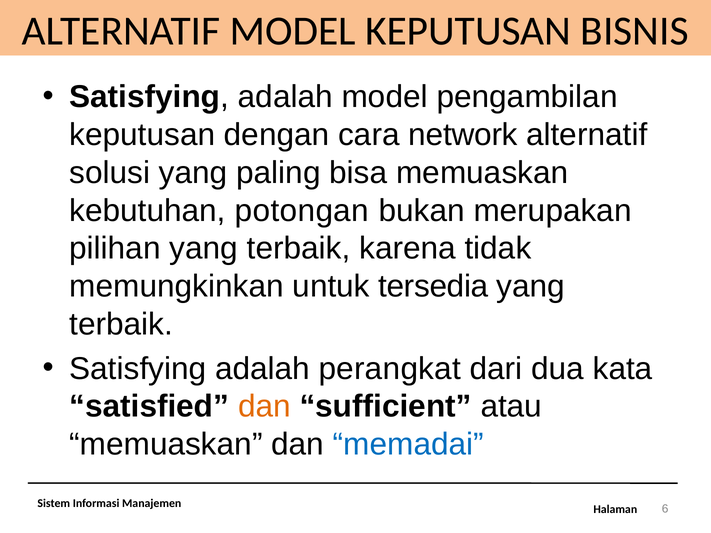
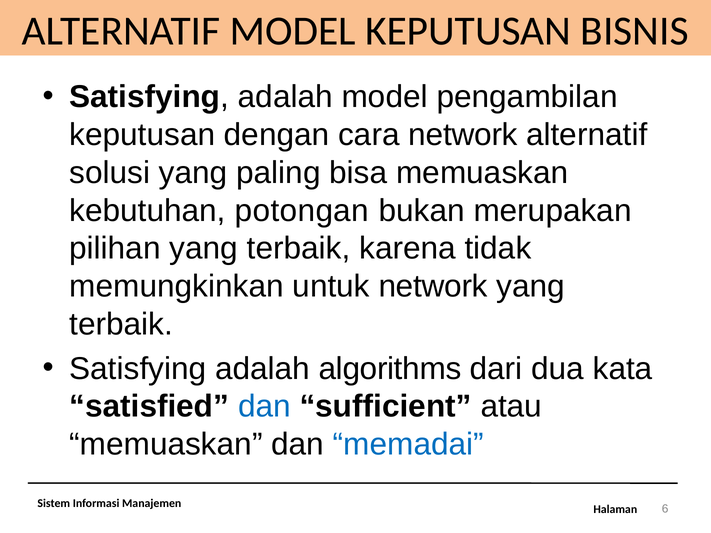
untuk tersedia: tersedia -> network (433, 287)
perangkat: perangkat -> algorithms (390, 369)
dan colour: orange -> blue (264, 407)
